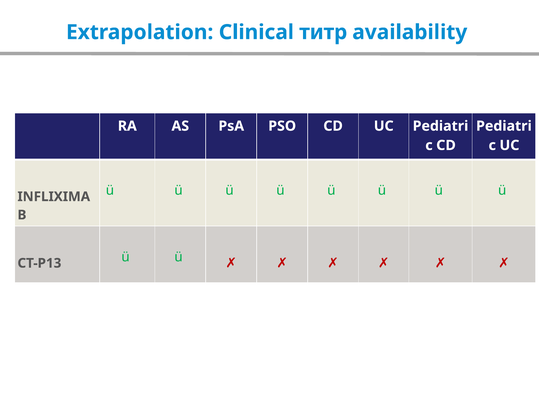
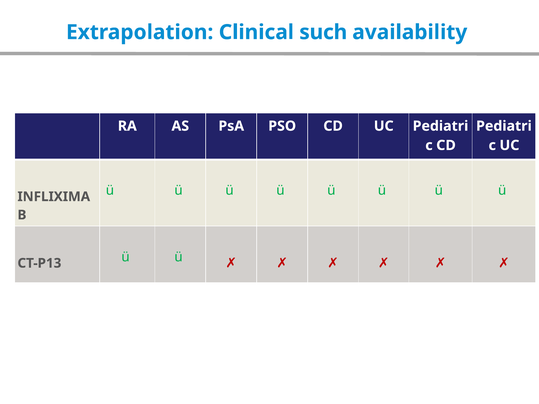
титр: титр -> such (323, 32)
